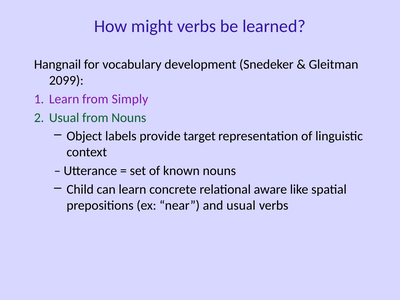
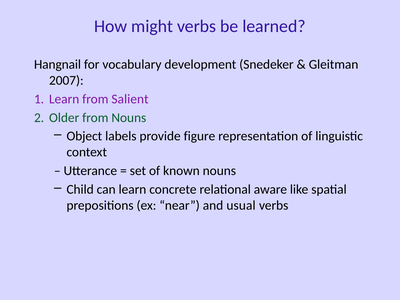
2099: 2099 -> 2007 (66, 80)
Simply: Simply -> Salient (130, 99)
Usual: Usual -> Older (64, 118)
target: target -> figure (199, 136)
